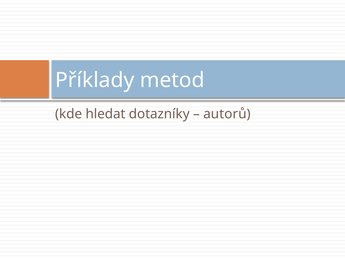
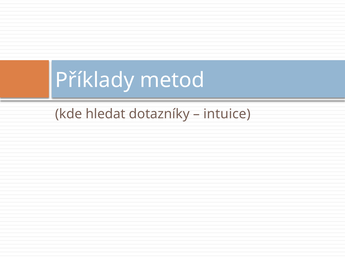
autorů: autorů -> intuice (227, 114)
